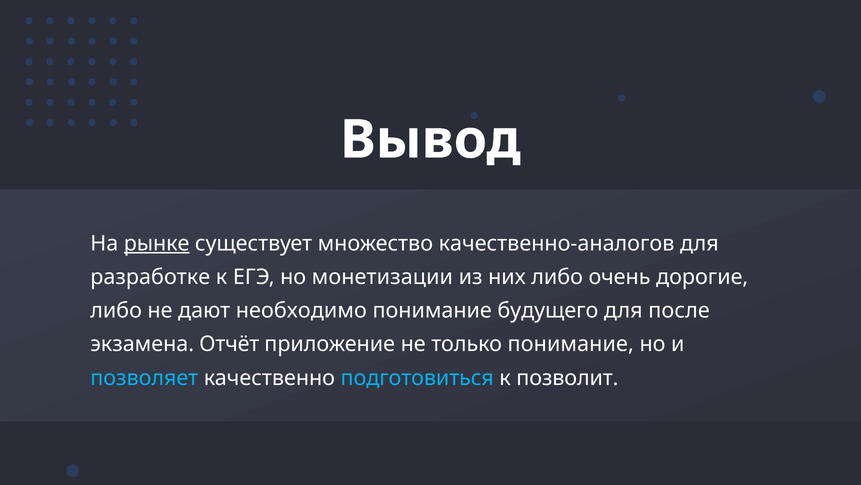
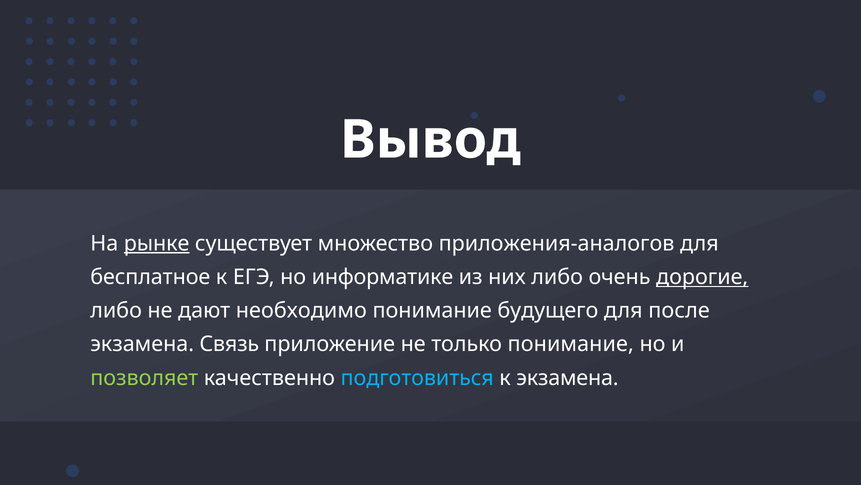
качественно-аналогов: качественно-аналогов -> приложения-аналогов (557, 243)
разработке: разработке -> бесплатное (150, 277)
монетизации: монетизации -> информатике (383, 277)
дорогие underline: none -> present (702, 277)
Отчёт: Отчёт -> Связь (229, 344)
позволяет colour: light blue -> light green (144, 377)
к позволит: позволит -> экзамена (567, 377)
